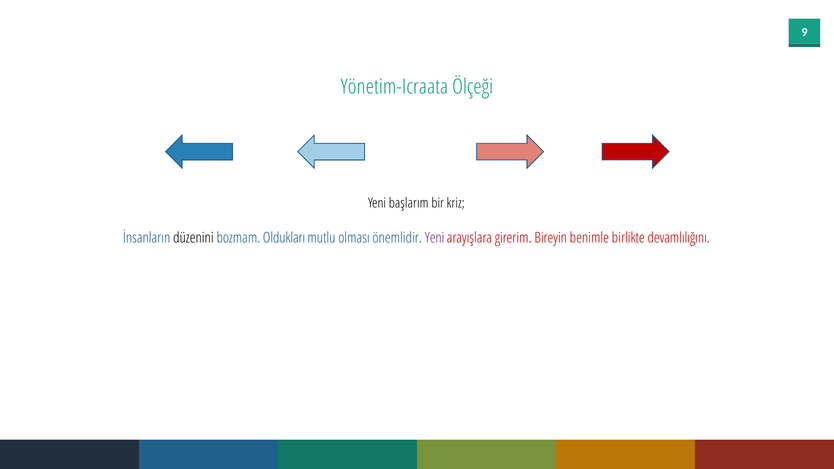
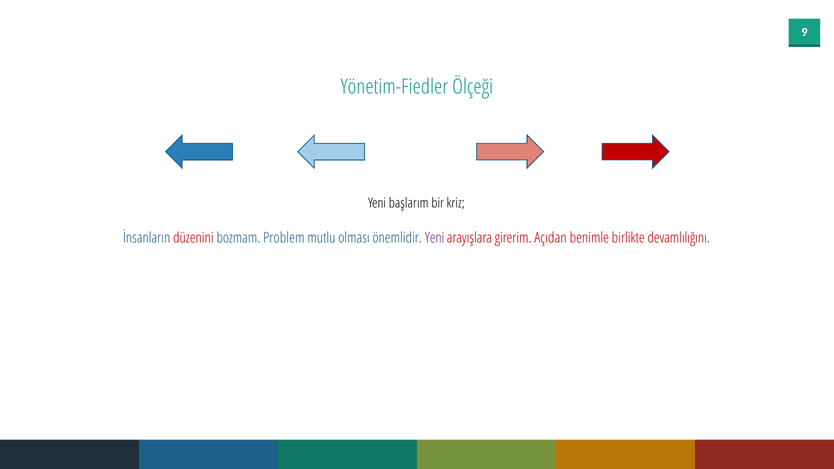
Yönetim-Icraata: Yönetim-Icraata -> Yönetim-Fiedler (394, 87)
düzenini colour: black -> red (193, 238)
Oldukları: Oldukları -> Problem (284, 238)
Bireyin: Bireyin -> Açıdan (551, 238)
